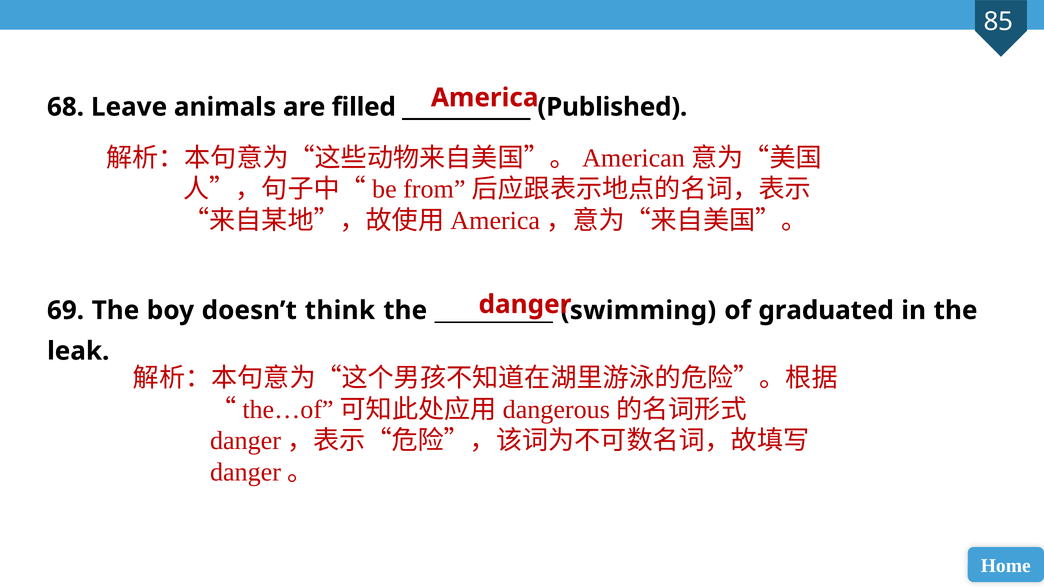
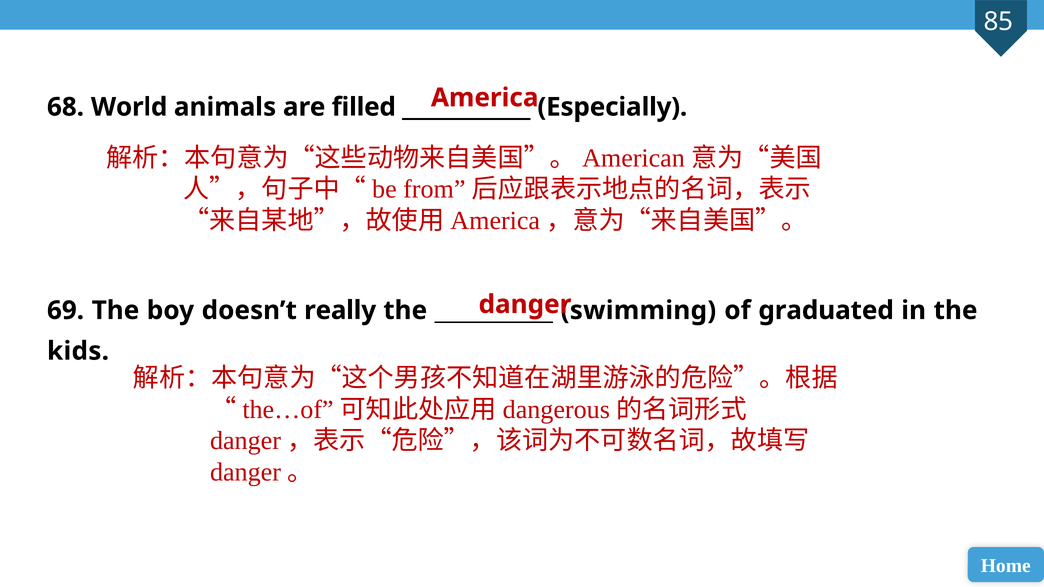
Leave: Leave -> World (129, 107)
Published: Published -> Especially (612, 107)
think: think -> really (340, 311)
leak: leak -> kids (78, 351)
